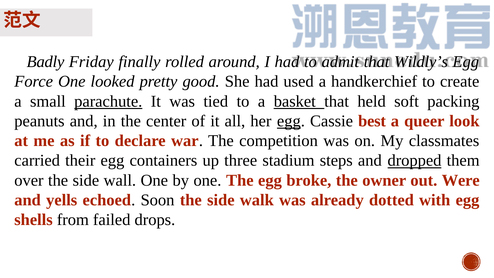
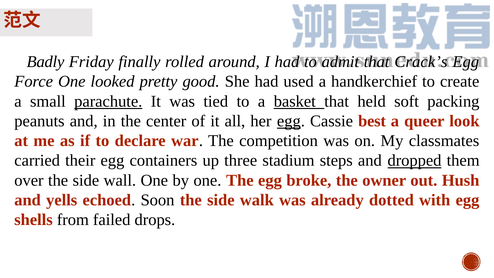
Wildly’s: Wildly’s -> Crack’s (421, 62)
Were: Were -> Hush (461, 180)
